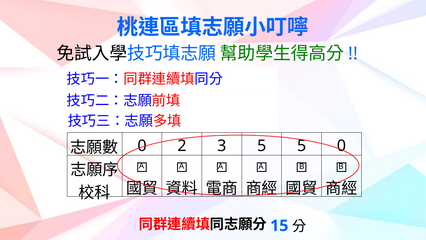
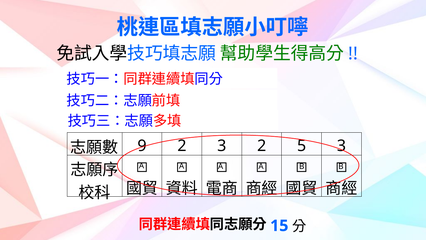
0: 0 -> 9 (142, 146)
3 5: 5 -> 2 (262, 146)
5 0: 0 -> 3 (341, 146)
